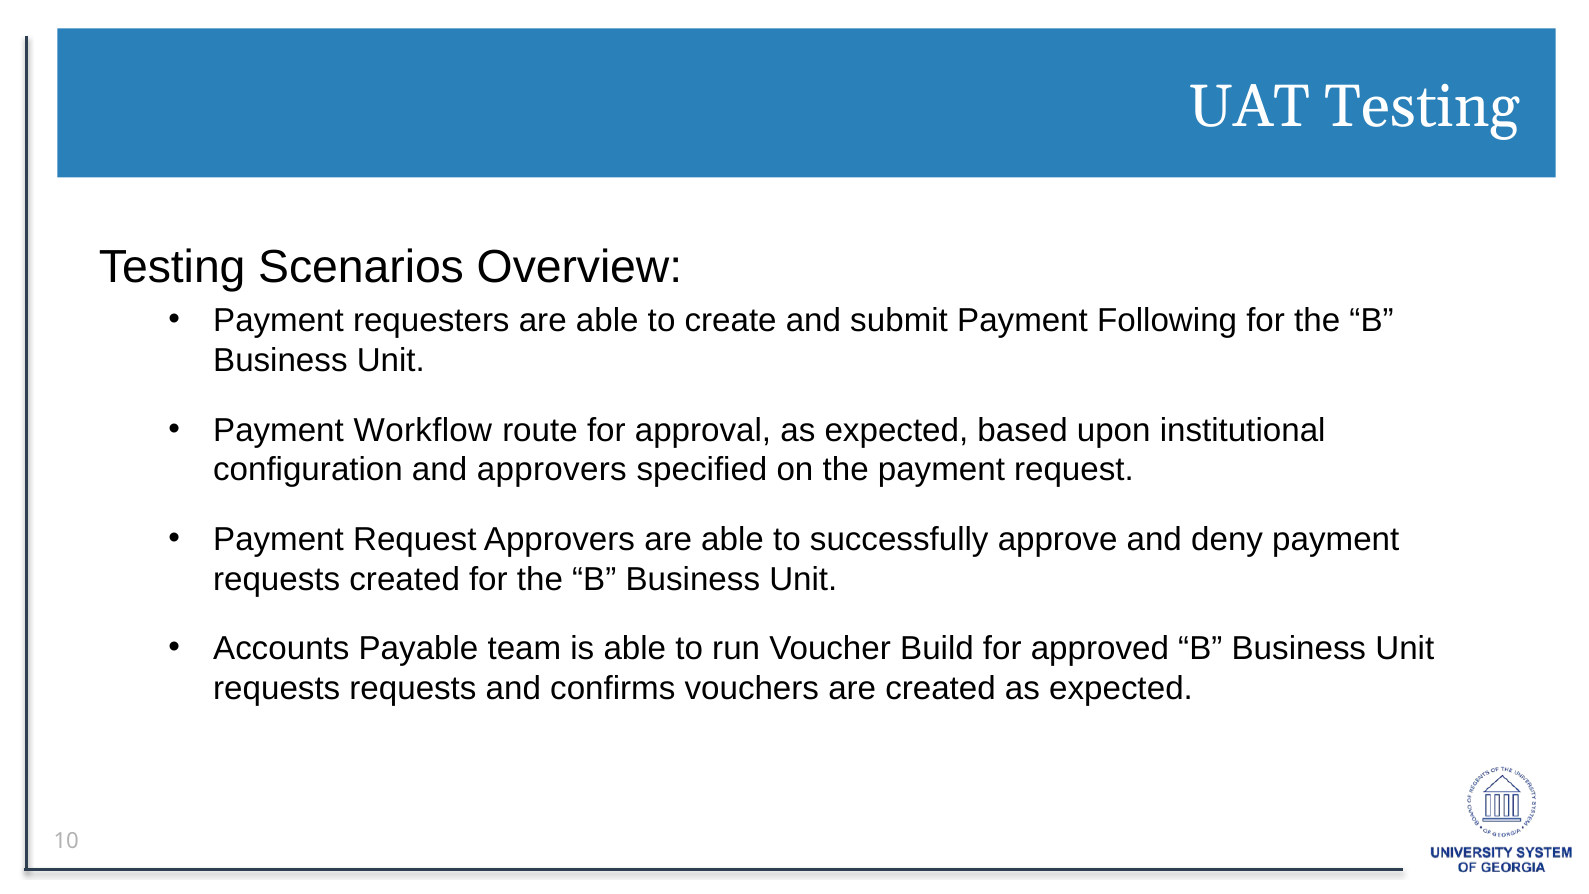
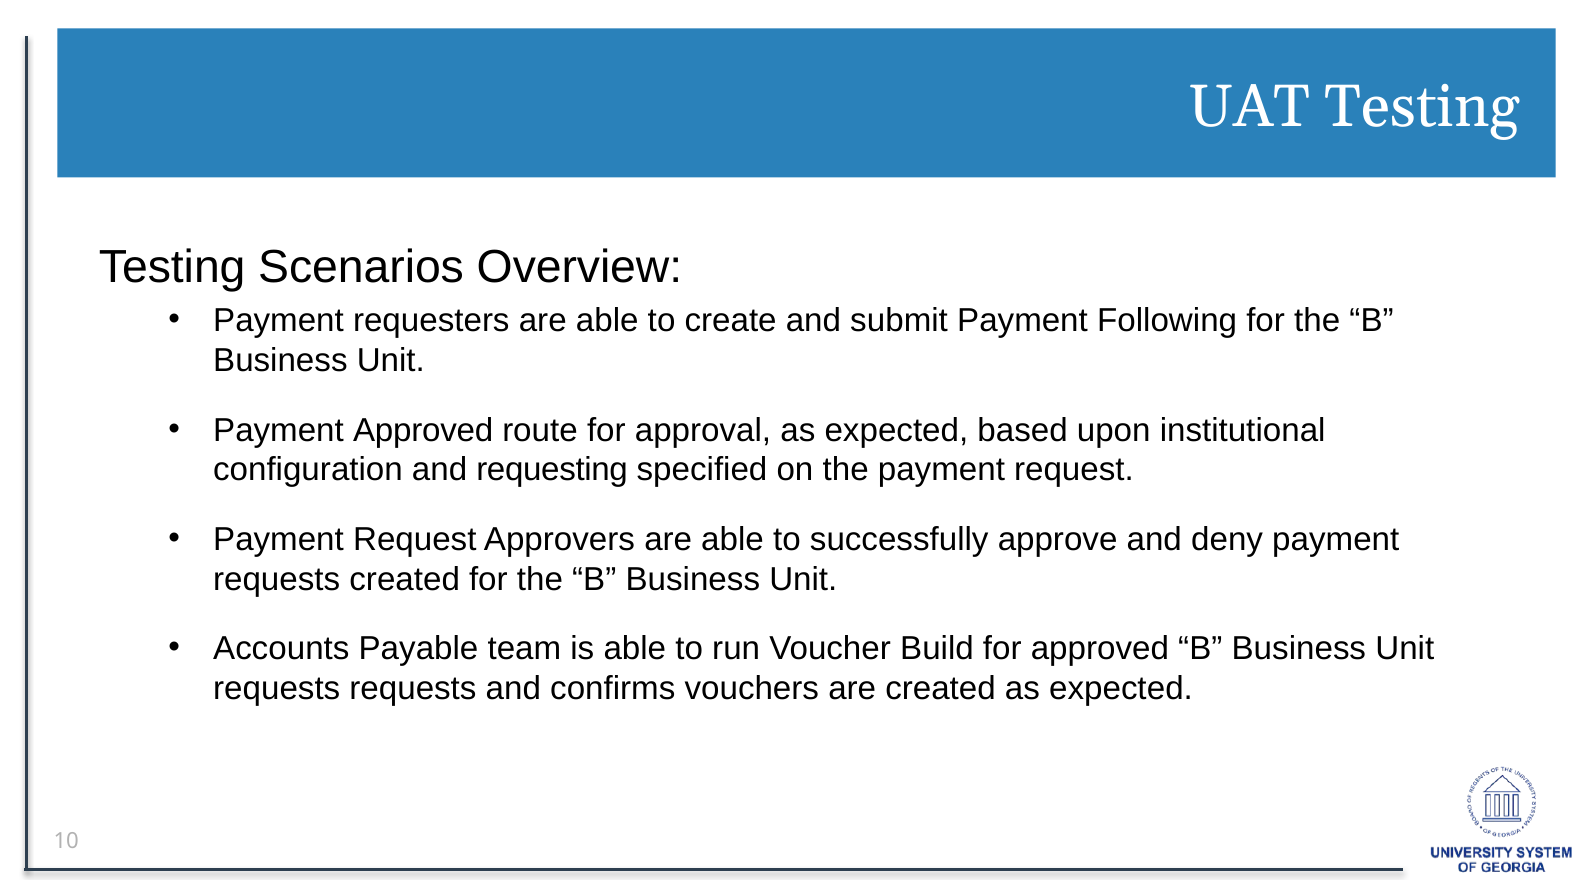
Payment Workflow: Workflow -> Approved (423, 430)
and approvers: approvers -> requesting (552, 470)
